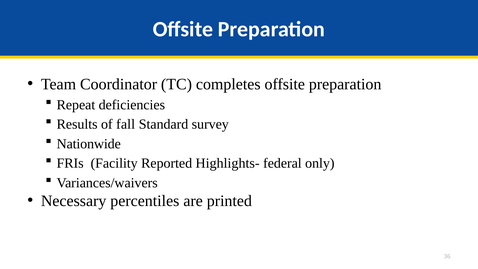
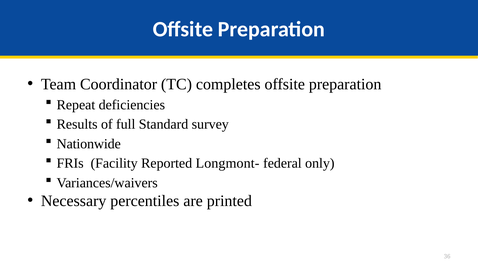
fall: fall -> full (126, 124)
Highlights-: Highlights- -> Longmont- (228, 163)
